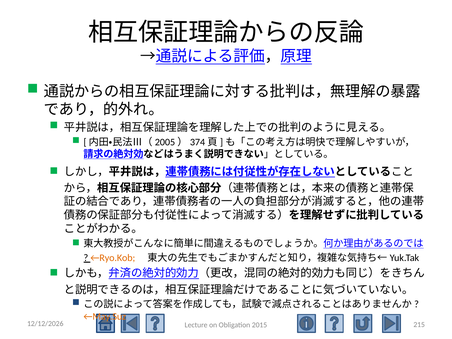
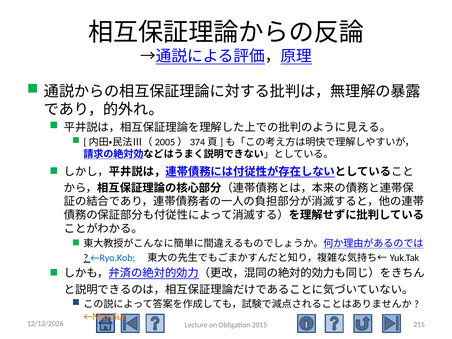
←Ryo.Kob colour: orange -> blue (113, 258)
